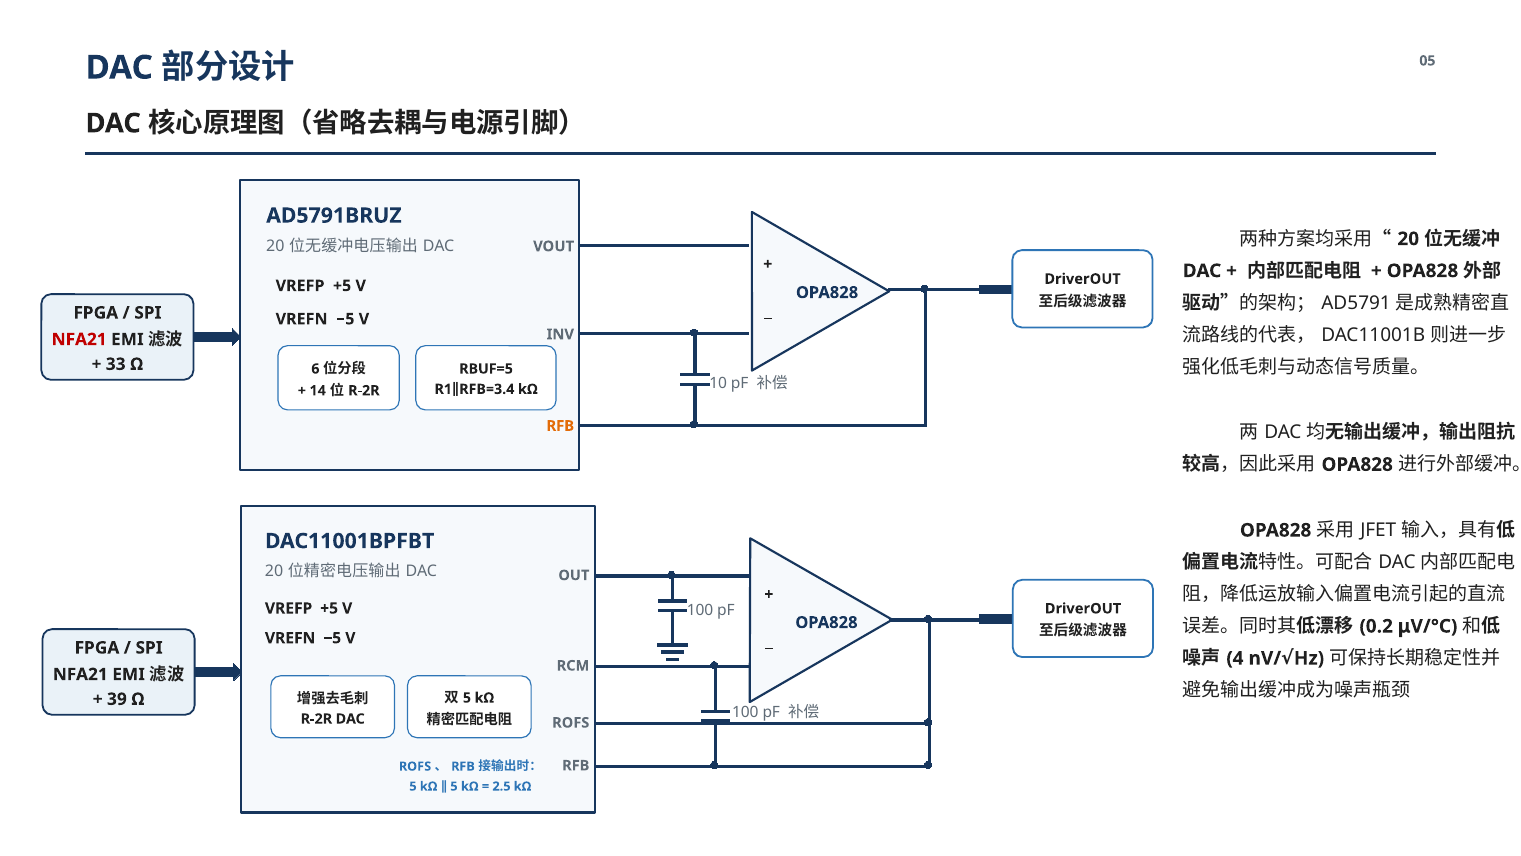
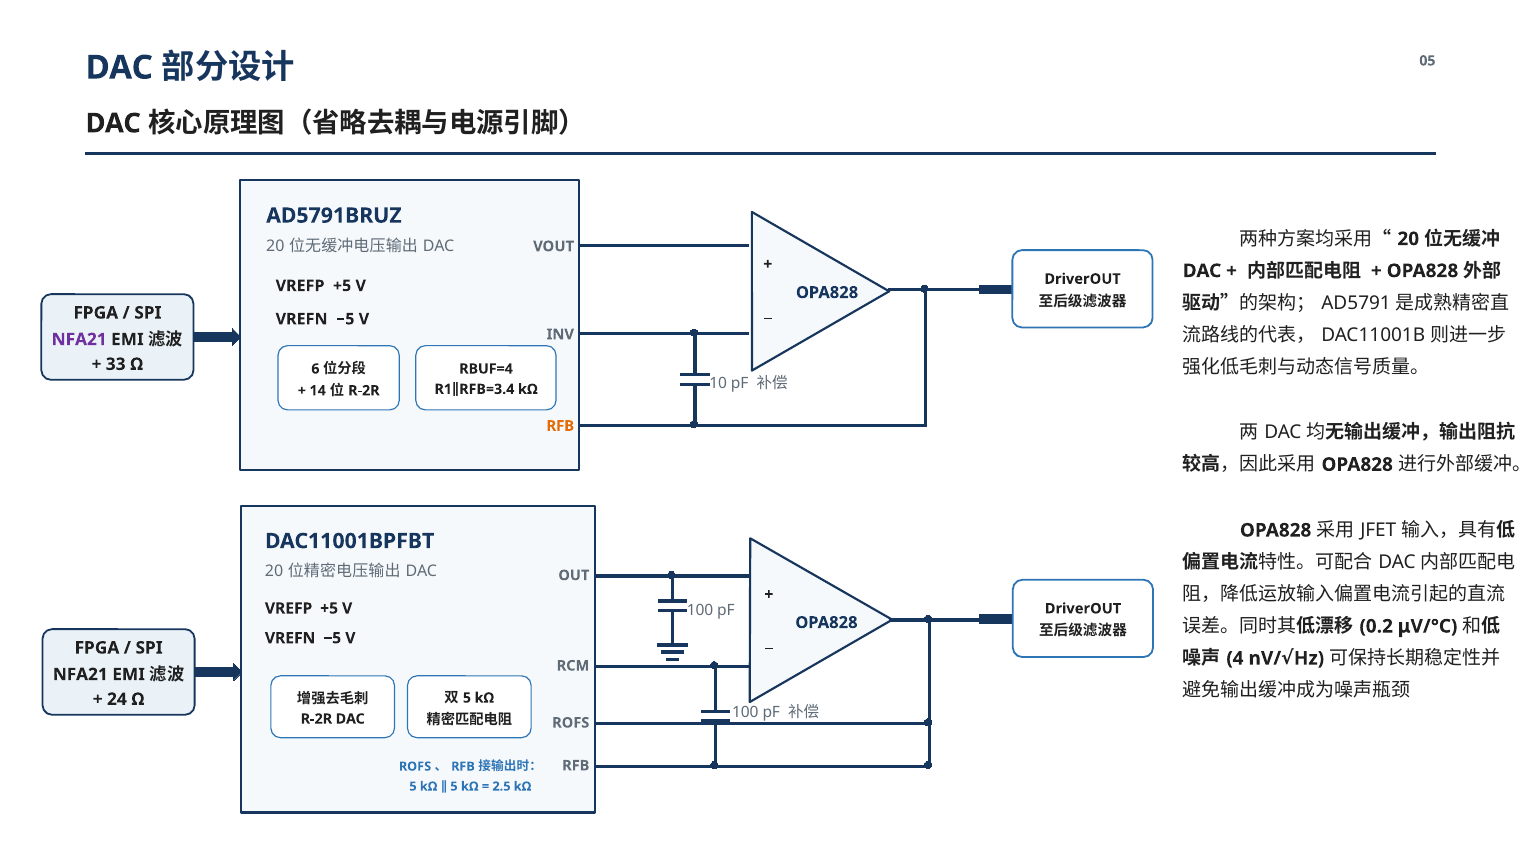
NFA21 colour: red -> purple (79, 339)
RBUF=5: RBUF=5 -> RBUF=4 (486, 369)
39: 39 -> 24 (117, 699)
